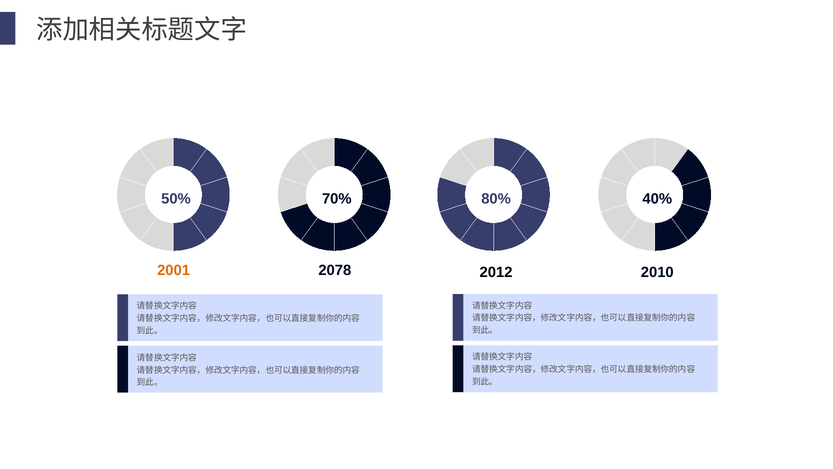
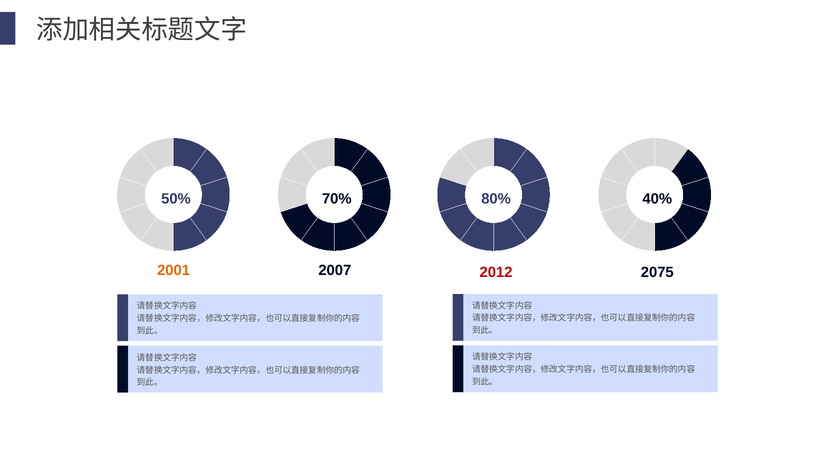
2078: 2078 -> 2007 (335, 270)
2012 colour: black -> red (496, 272)
2010: 2010 -> 2075 (657, 272)
